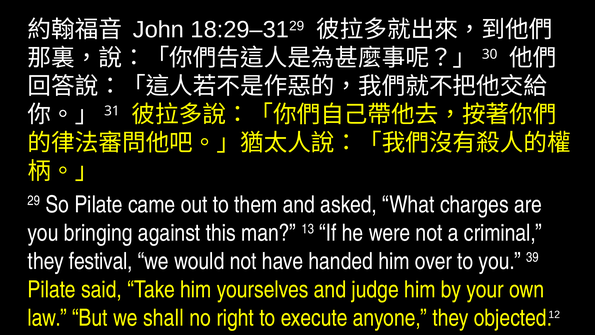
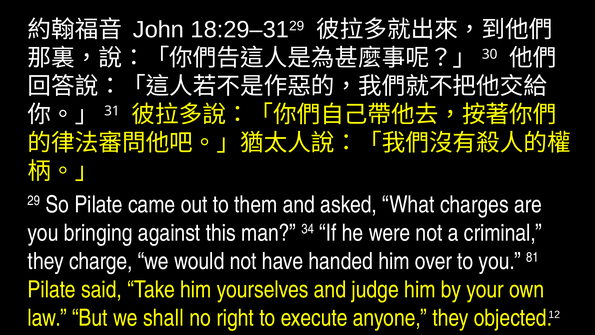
13: 13 -> 34 (308, 229)
festival: festival -> charge (101, 261)
39: 39 -> 81 (532, 257)
